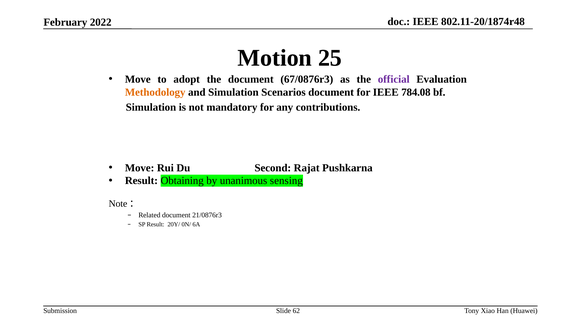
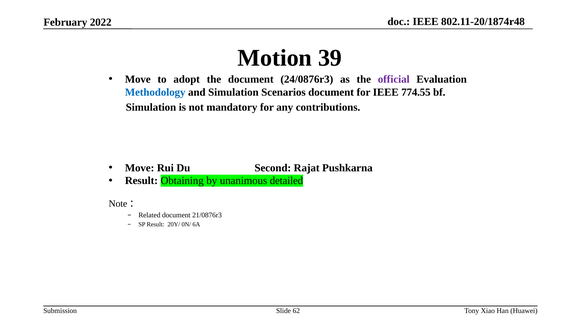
25: 25 -> 39 (330, 58)
67/0876r3: 67/0876r3 -> 24/0876r3 (307, 79)
Methodology colour: orange -> blue (155, 92)
784.08: 784.08 -> 774.55 (416, 92)
sensing: sensing -> detailed (286, 181)
